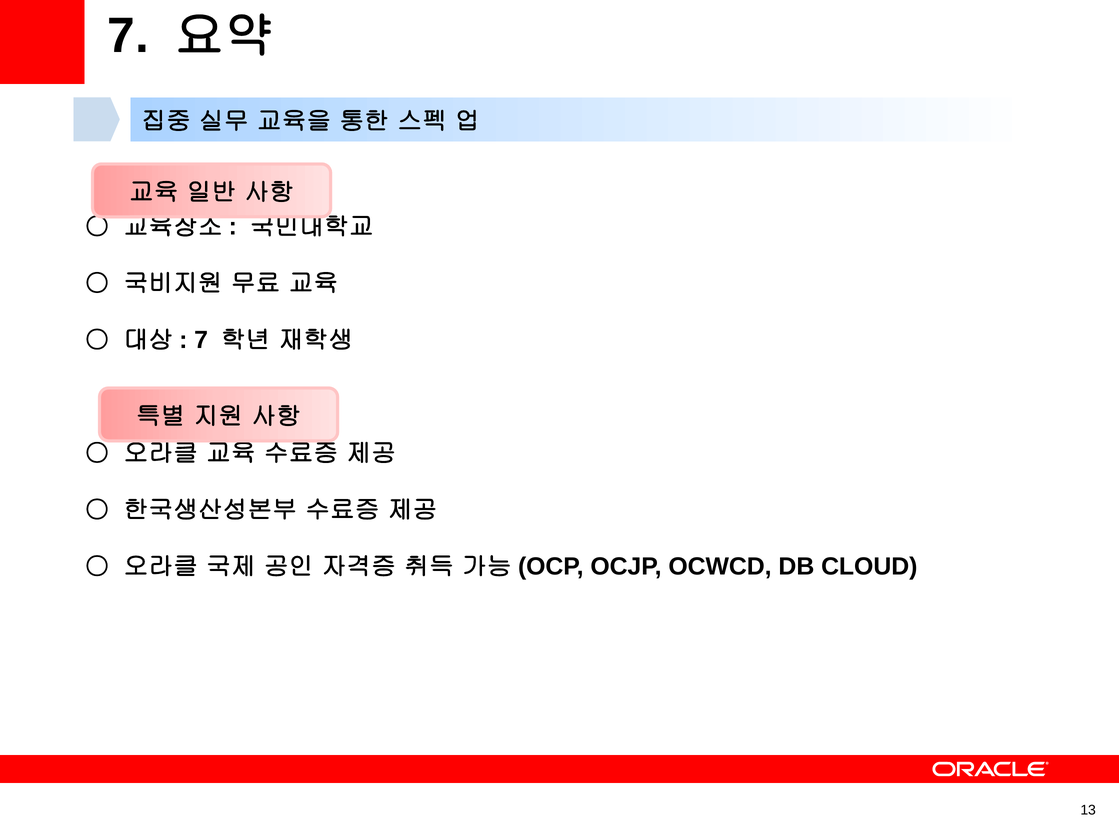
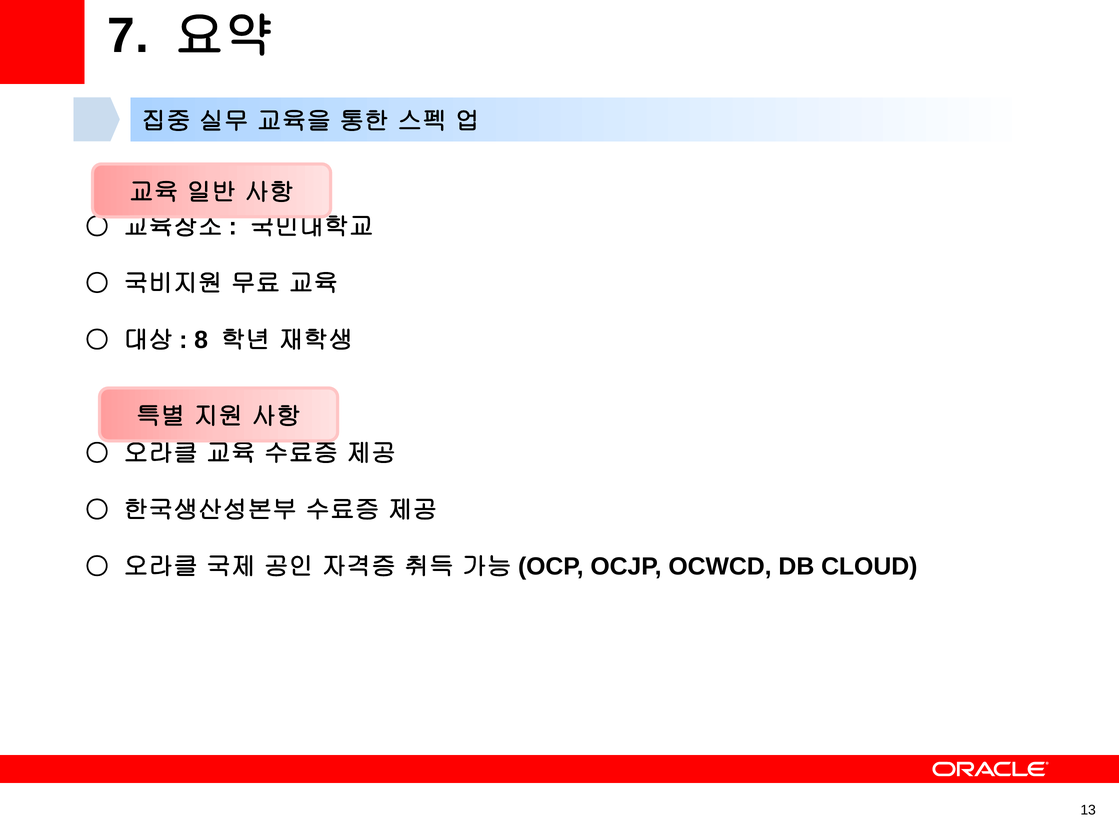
7: 7 -> 8 (201, 340)
